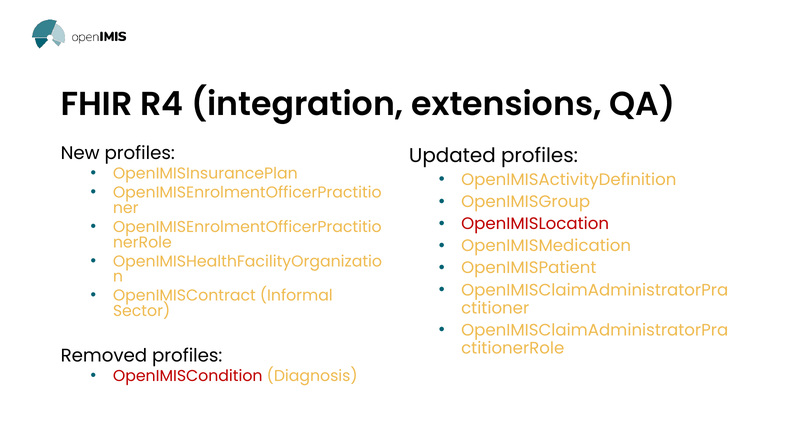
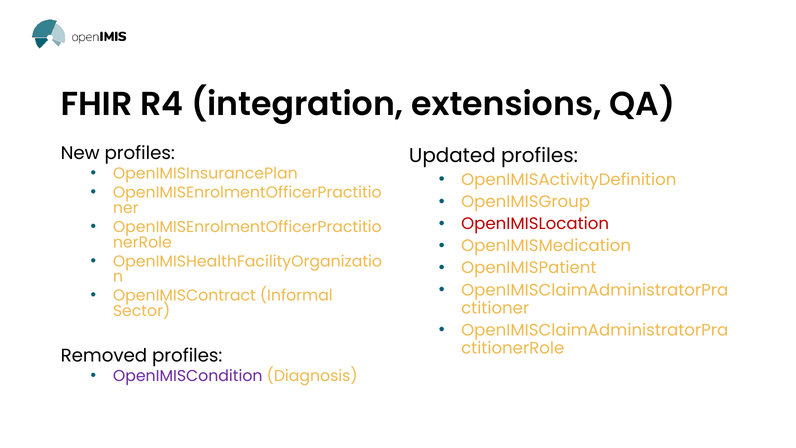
OpenIMISCondition colour: red -> purple (188, 376)
